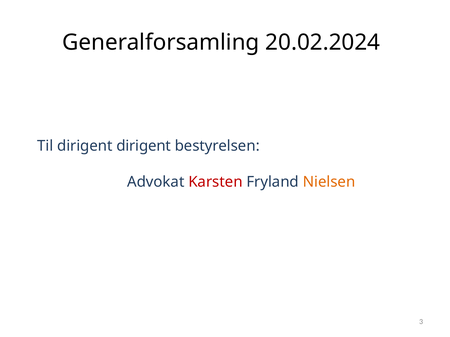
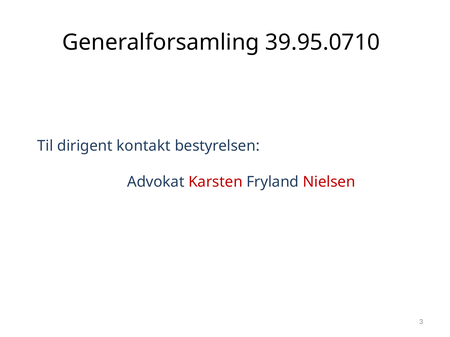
20.02.2024: 20.02.2024 -> 39.95.0710 (323, 43)
dirigent dirigent: dirigent -> kontakt (144, 146)
Nielsen colour: orange -> red (329, 182)
